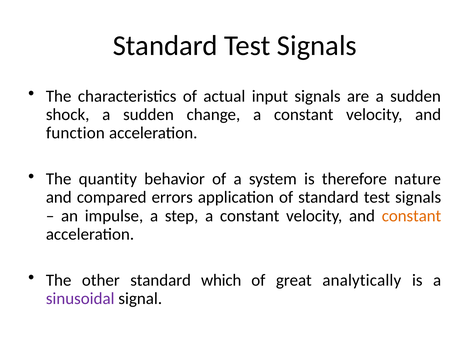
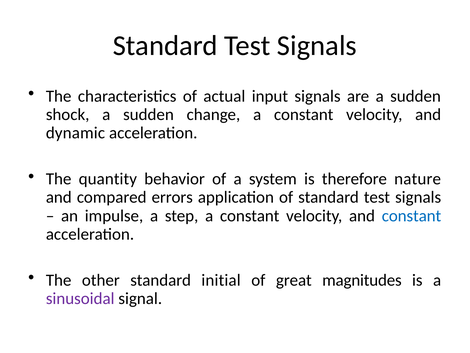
function: function -> dynamic (75, 133)
constant colour: orange -> blue (411, 215)
which: which -> initial (221, 280)
analytically: analytically -> magnitudes (362, 280)
